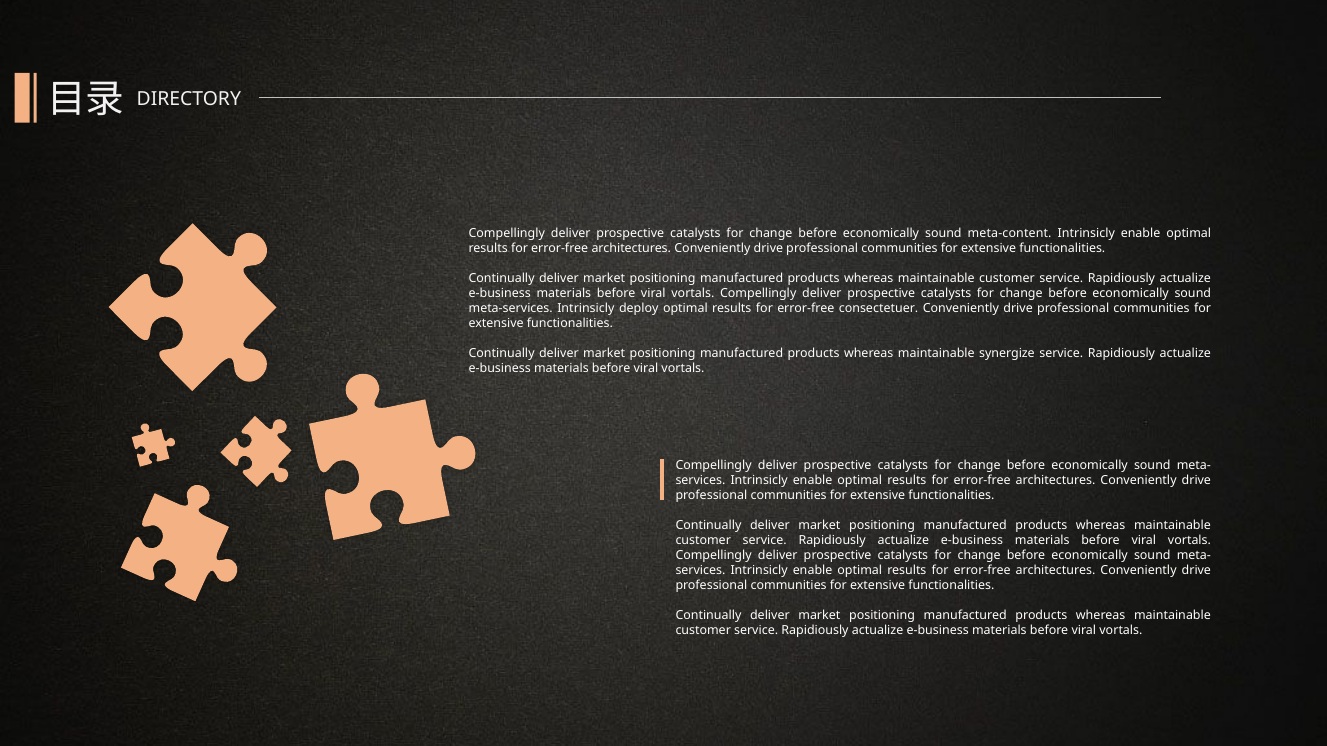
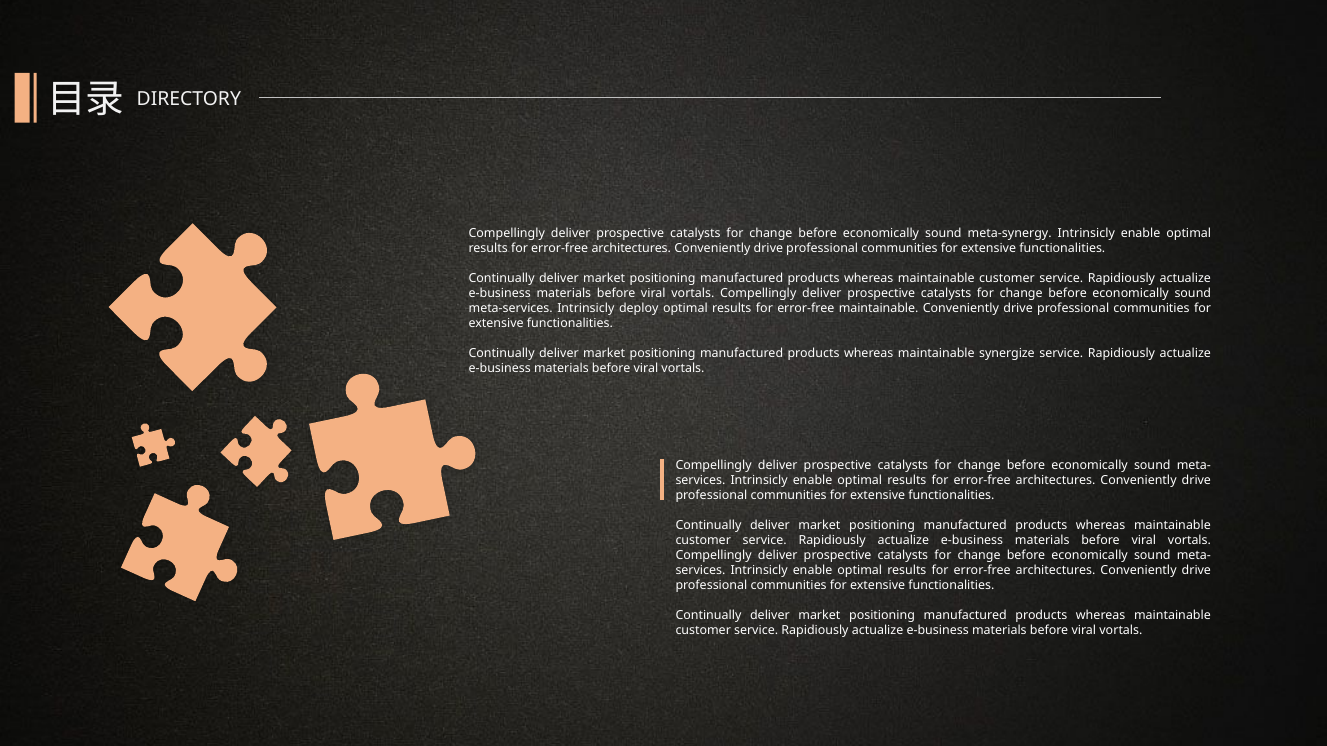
meta-content: meta-content -> meta-synergy (1010, 234)
error-free consectetuer: consectetuer -> maintainable (879, 309)
